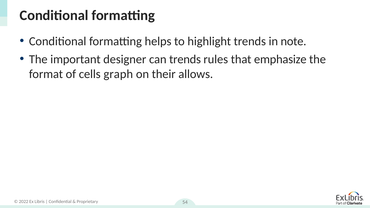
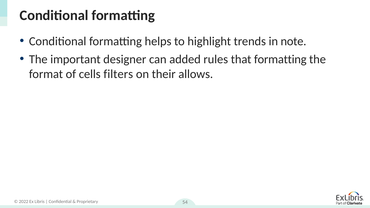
can trends: trends -> added (185, 59)
that emphasize: emphasize -> formatting (280, 59)
graph: graph -> filters (118, 74)
